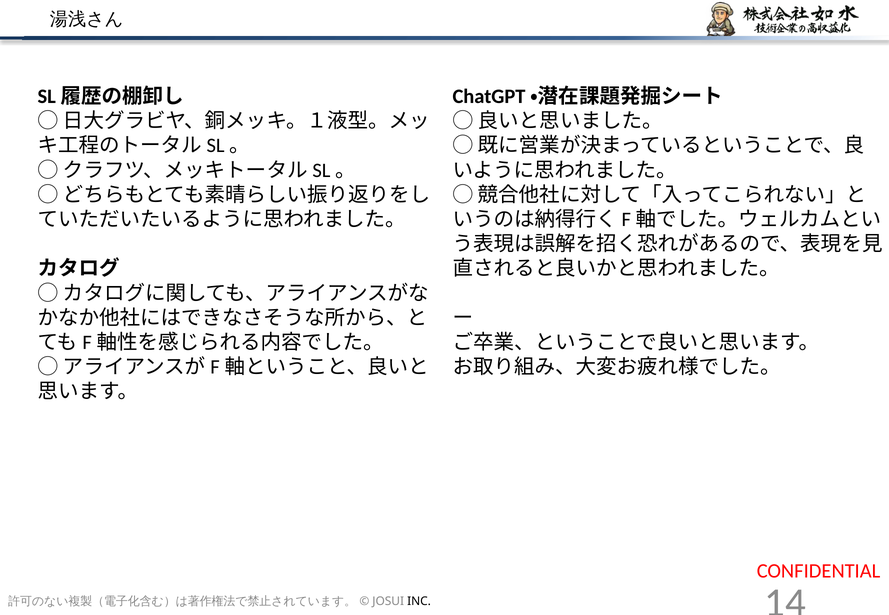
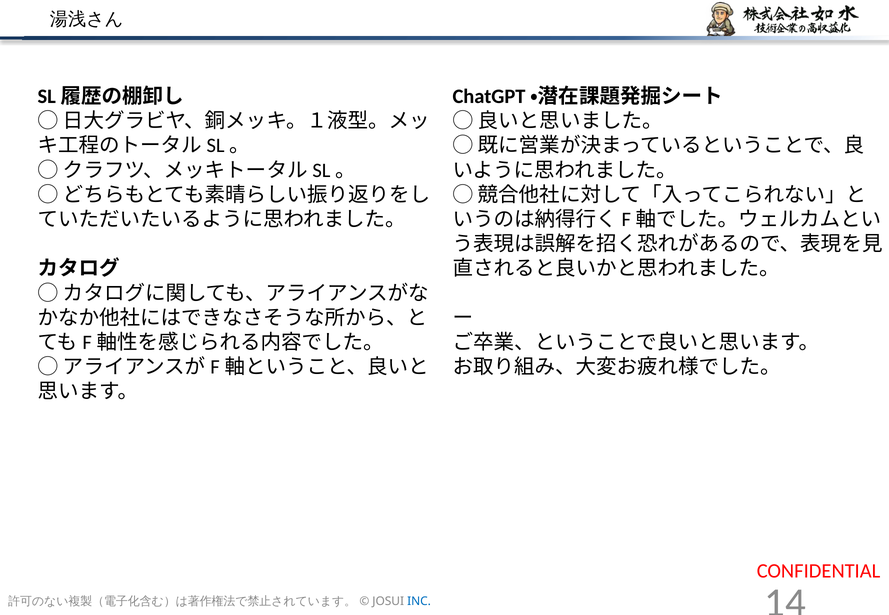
INC colour: black -> blue (419, 602)
